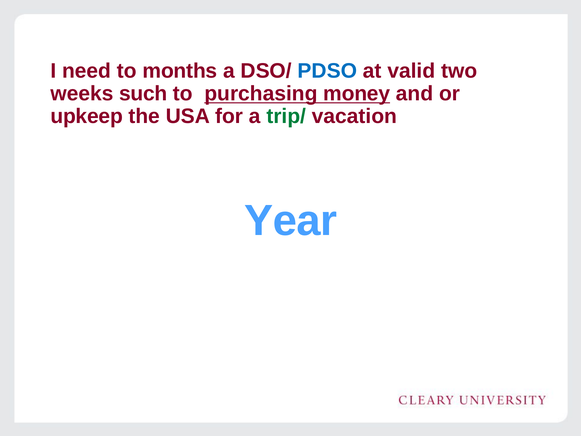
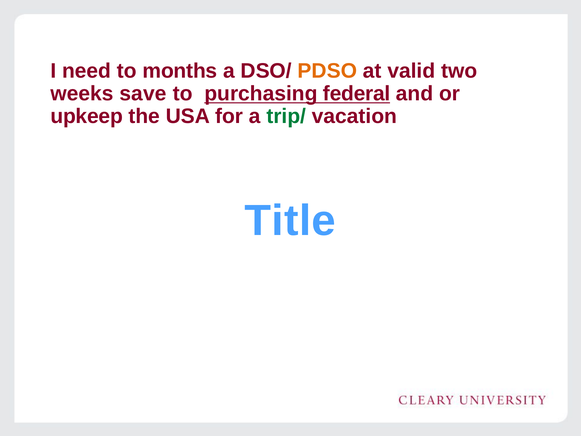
PDSO colour: blue -> orange (327, 71)
such: such -> save (143, 94)
money: money -> federal (357, 94)
Year: Year -> Title (290, 221)
